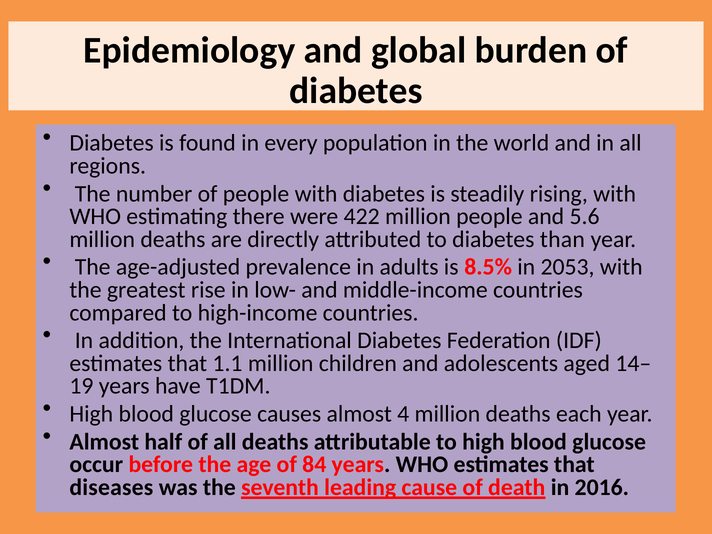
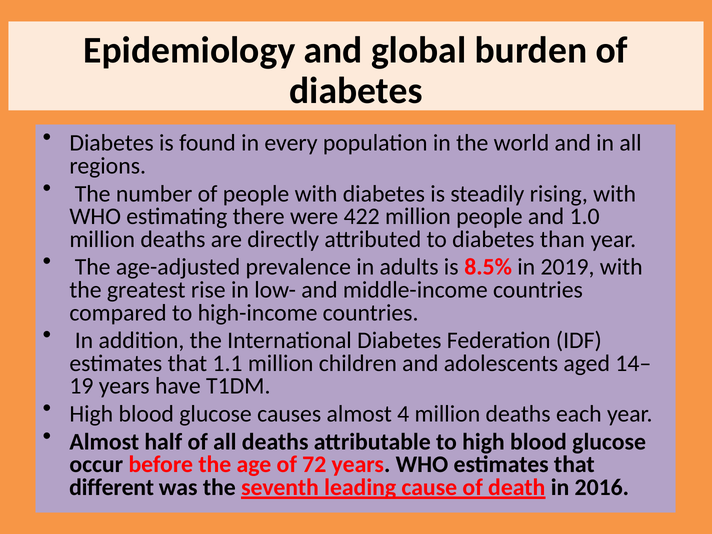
5.6: 5.6 -> 1.0 (585, 217)
2053: 2053 -> 2019 (568, 267)
84: 84 -> 72 (314, 465)
diseases: diseases -> different (112, 487)
